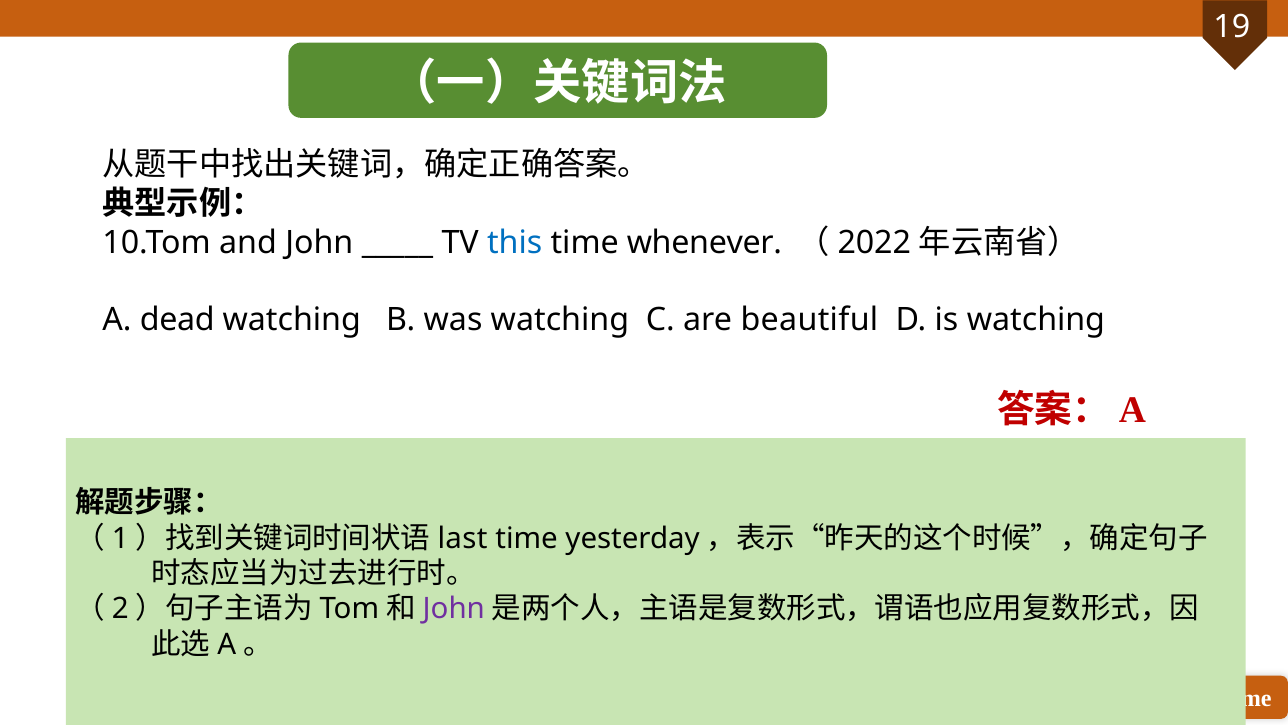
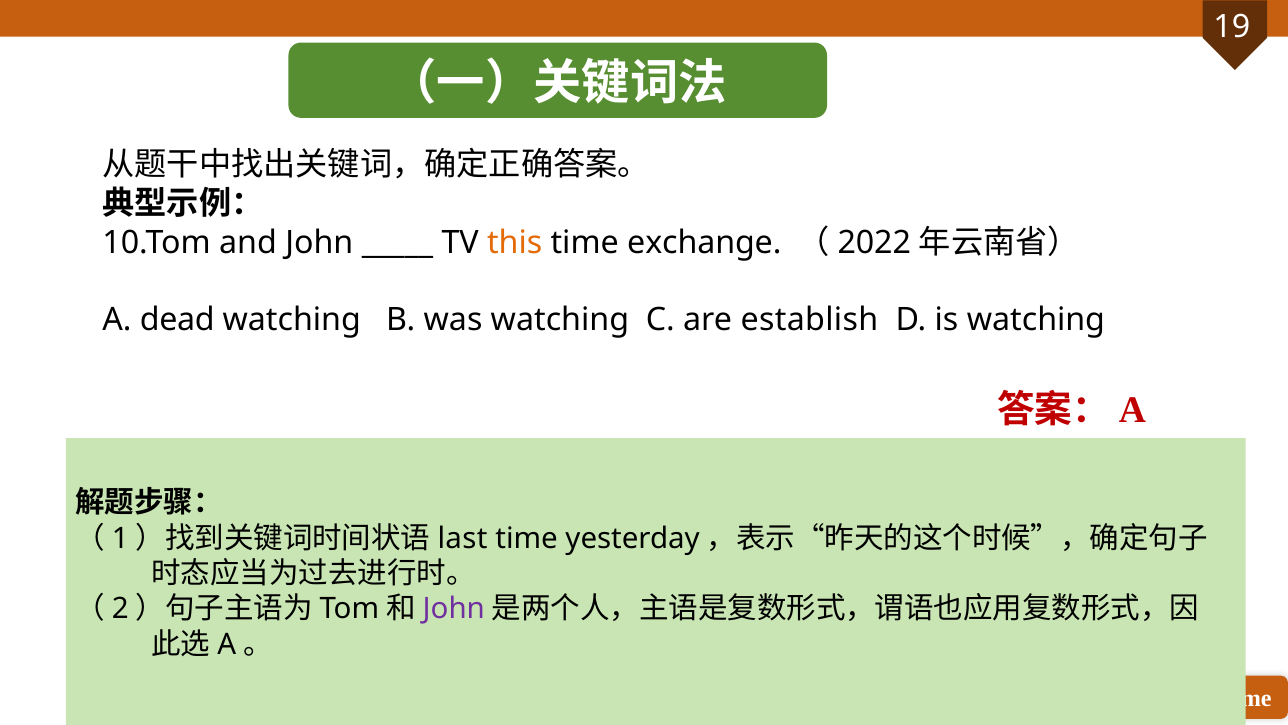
this colour: blue -> orange (515, 242)
whenever: whenever -> exchange (704, 242)
beautiful: beautiful -> establish (809, 320)
